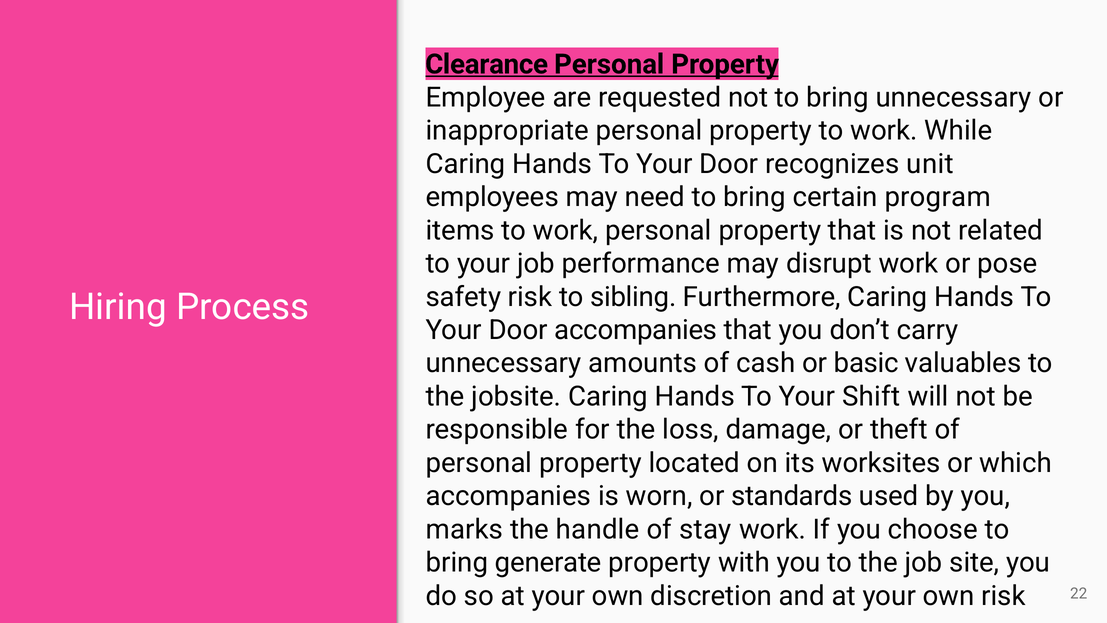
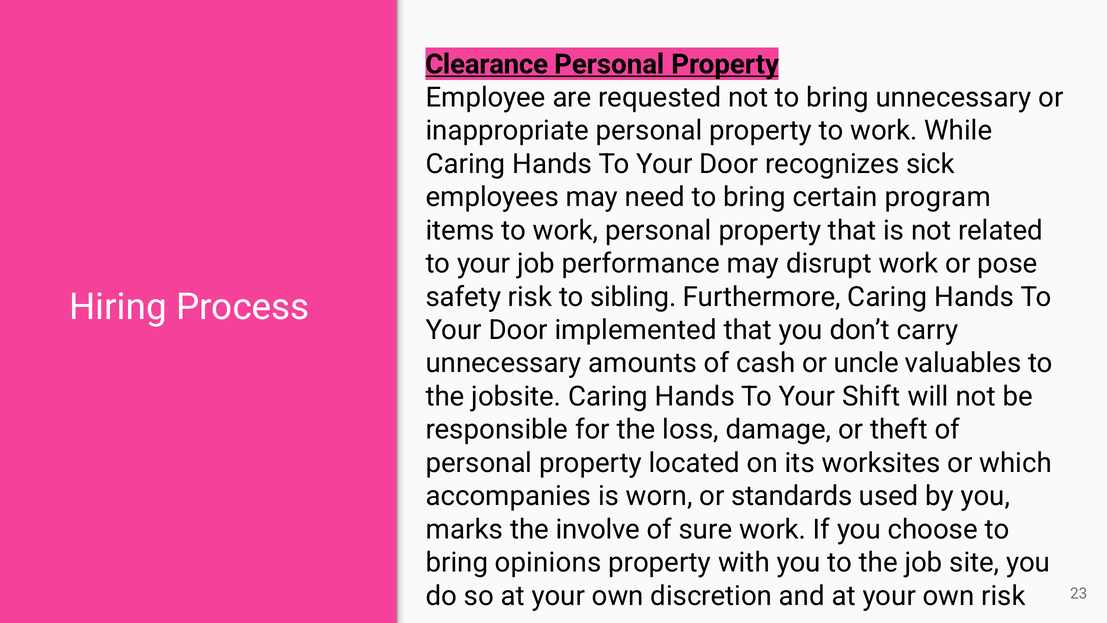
unit: unit -> sick (930, 164)
Door accompanies: accompanies -> implemented (636, 330)
basic: basic -> uncle (866, 363)
handle: handle -> involve (598, 529)
stay: stay -> sure (705, 529)
generate: generate -> opinions (548, 562)
22: 22 -> 23 (1079, 593)
